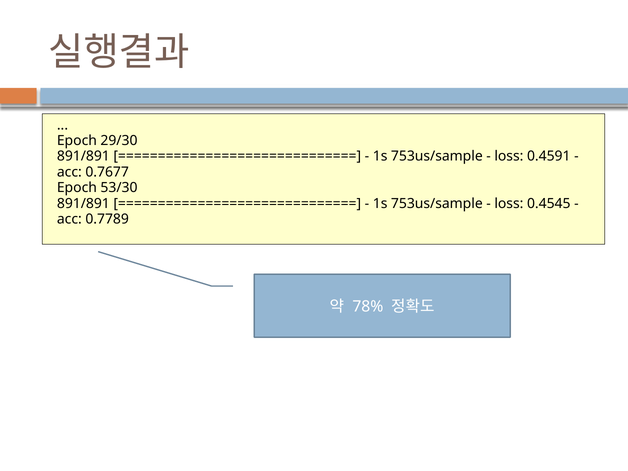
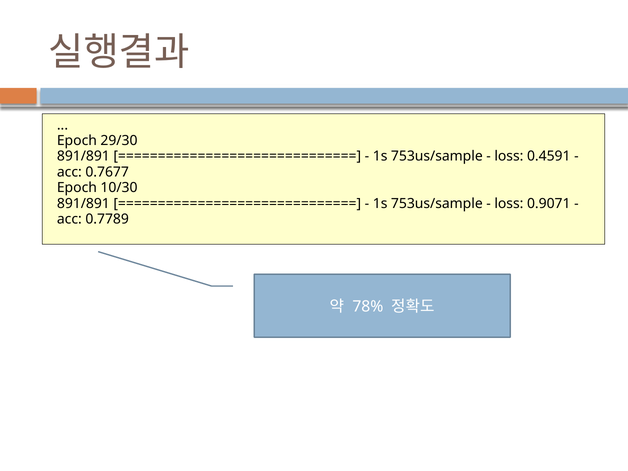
53/30: 53/30 -> 10/30 (119, 188)
0.4545: 0.4545 -> 0.9071 (549, 203)
